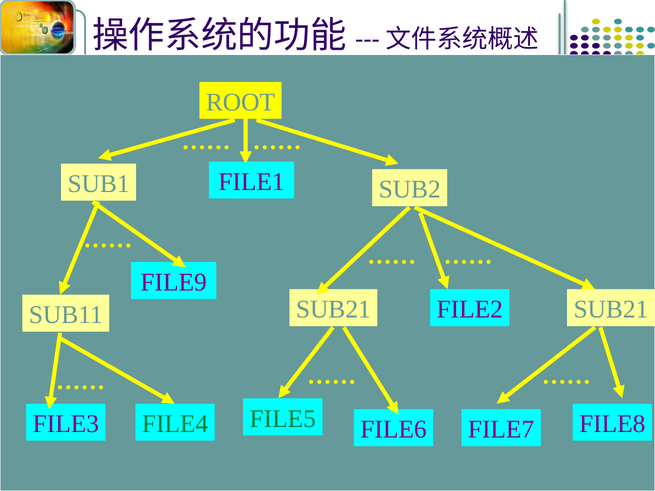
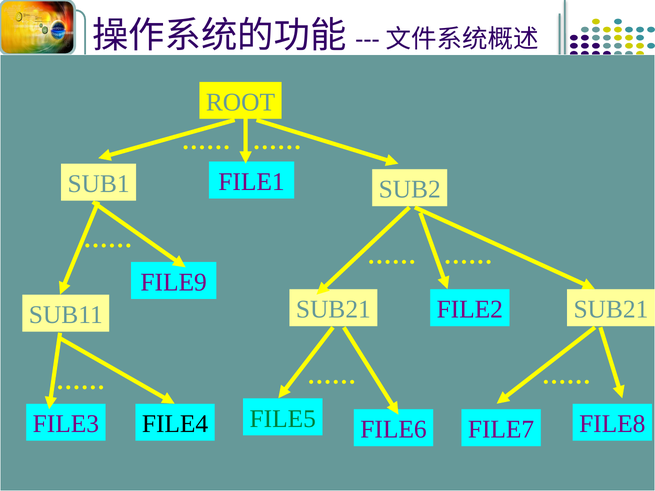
FILE4 colour: green -> black (175, 424)
